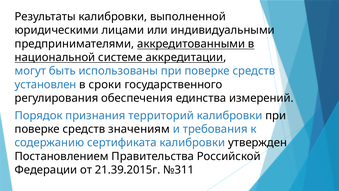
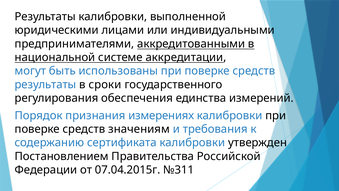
установлен: установлен -> результаты (46, 84)
территорий: территорий -> измерениях (161, 115)
21.39.2015г: 21.39.2015г -> 07.04.2015г (128, 170)
